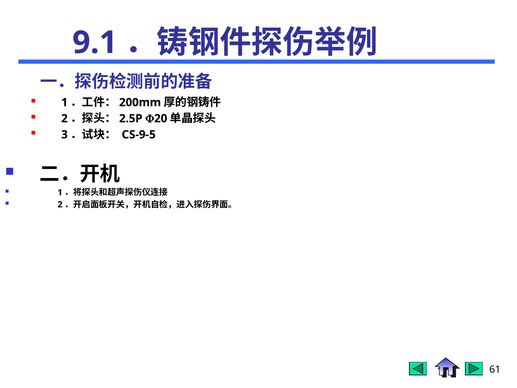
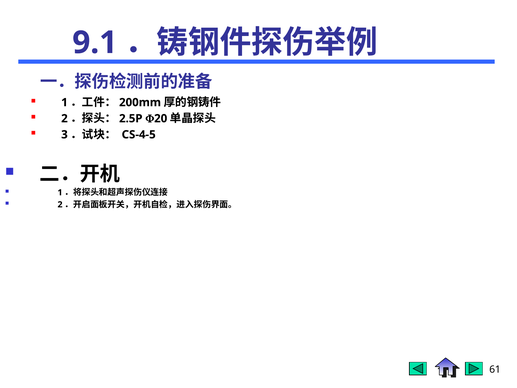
CS-9-5: CS-9-5 -> CS-4-5 (139, 135)
